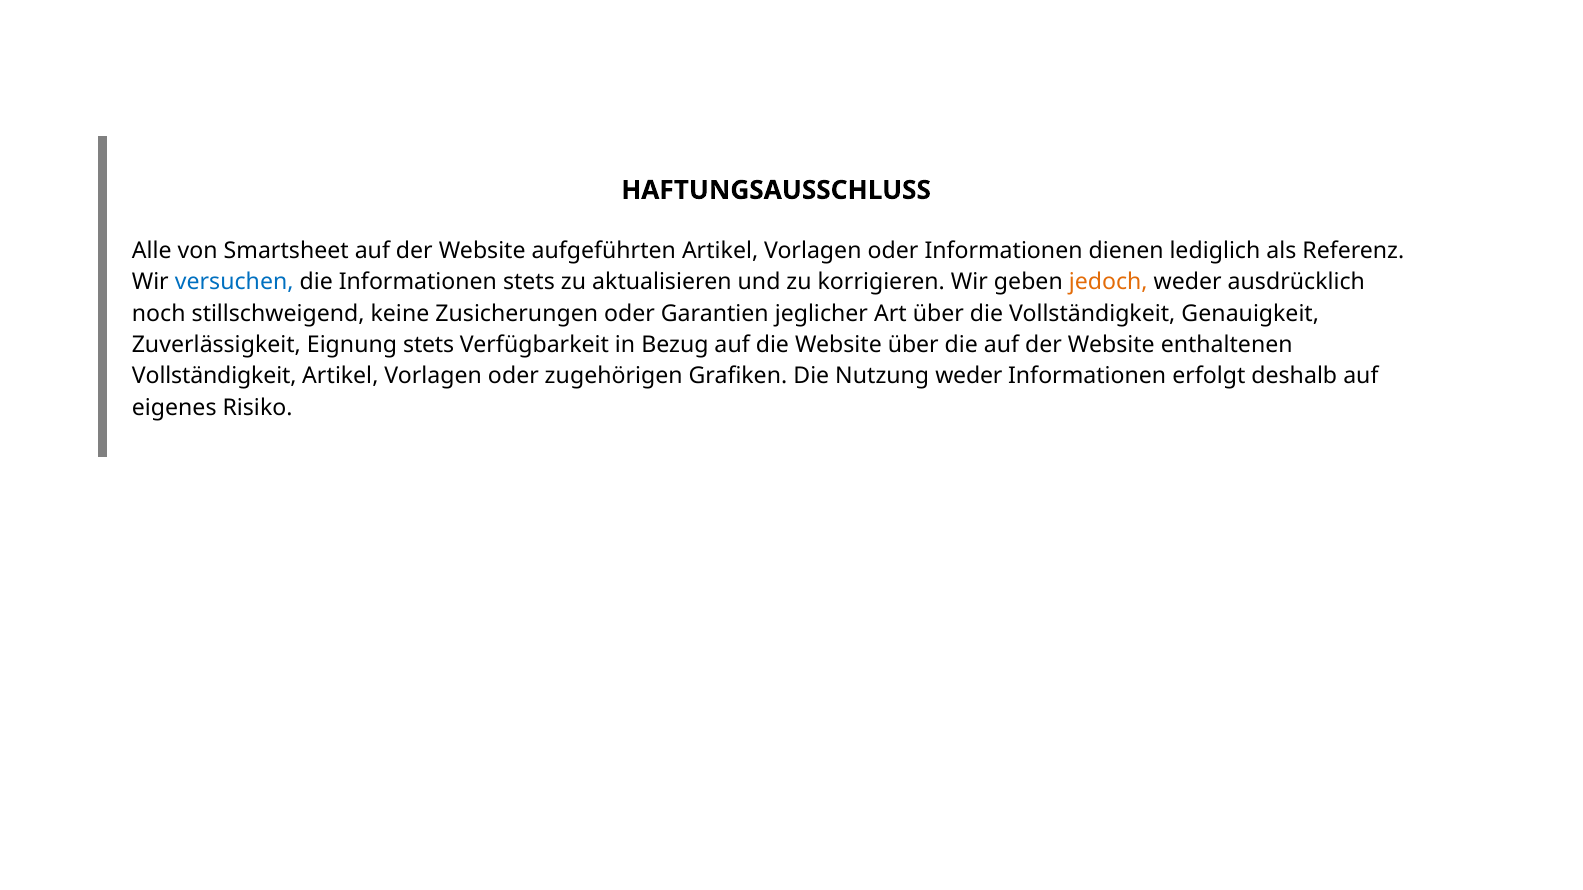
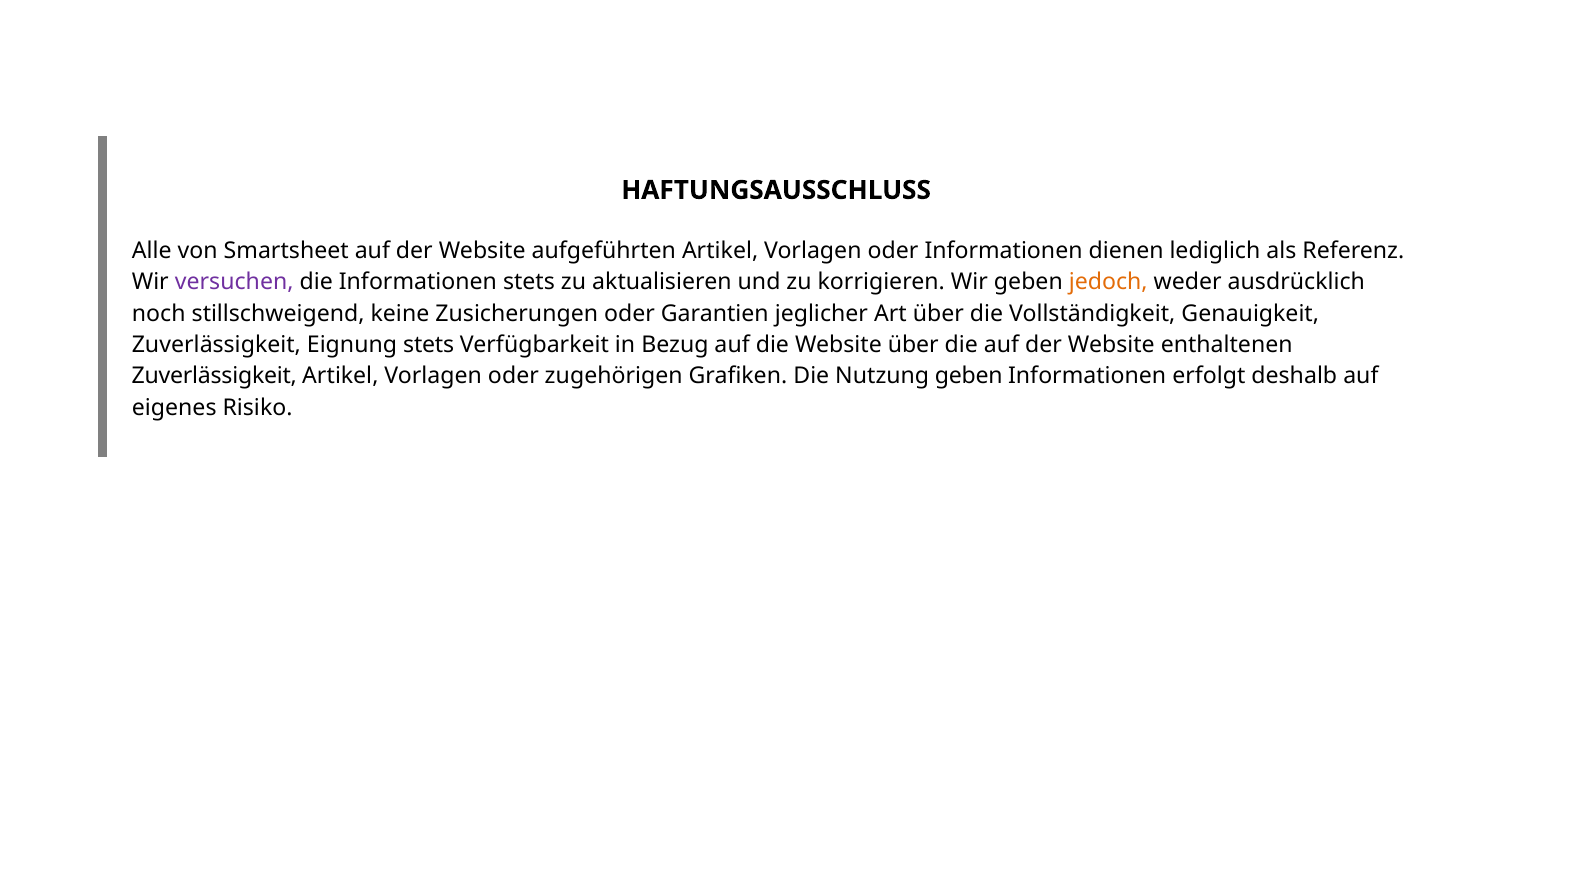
versuchen colour: blue -> purple (234, 282)
Vollständigkeit: Vollständigkeit -> Zuverlässigkeit (214, 377)
Nutzung weder: weder -> geben (969, 377)
